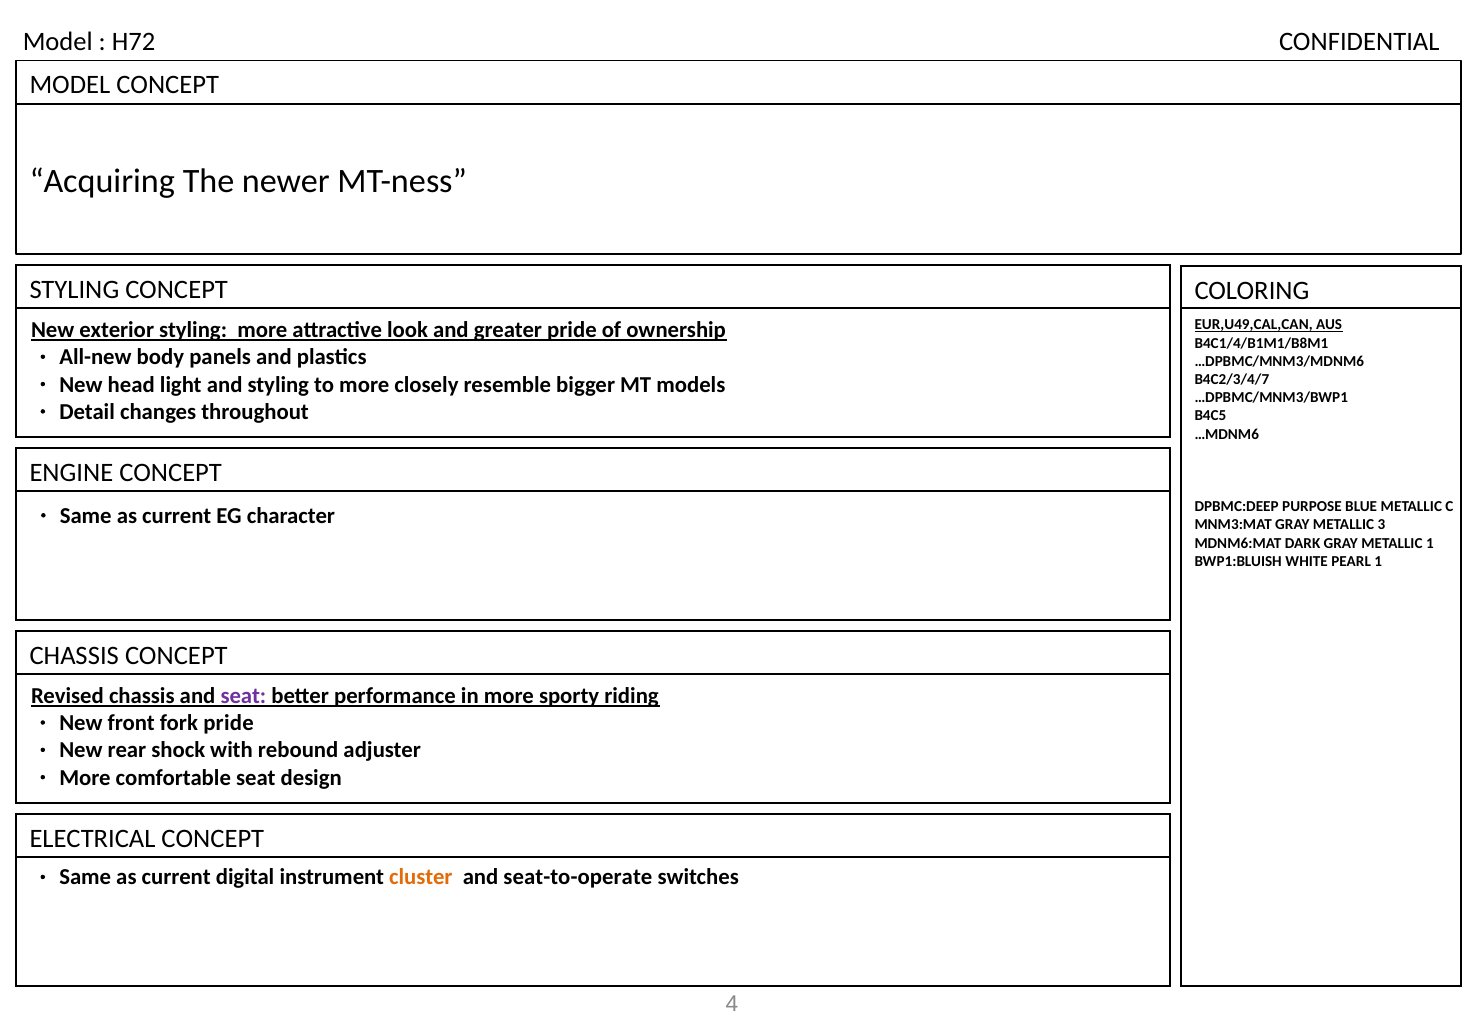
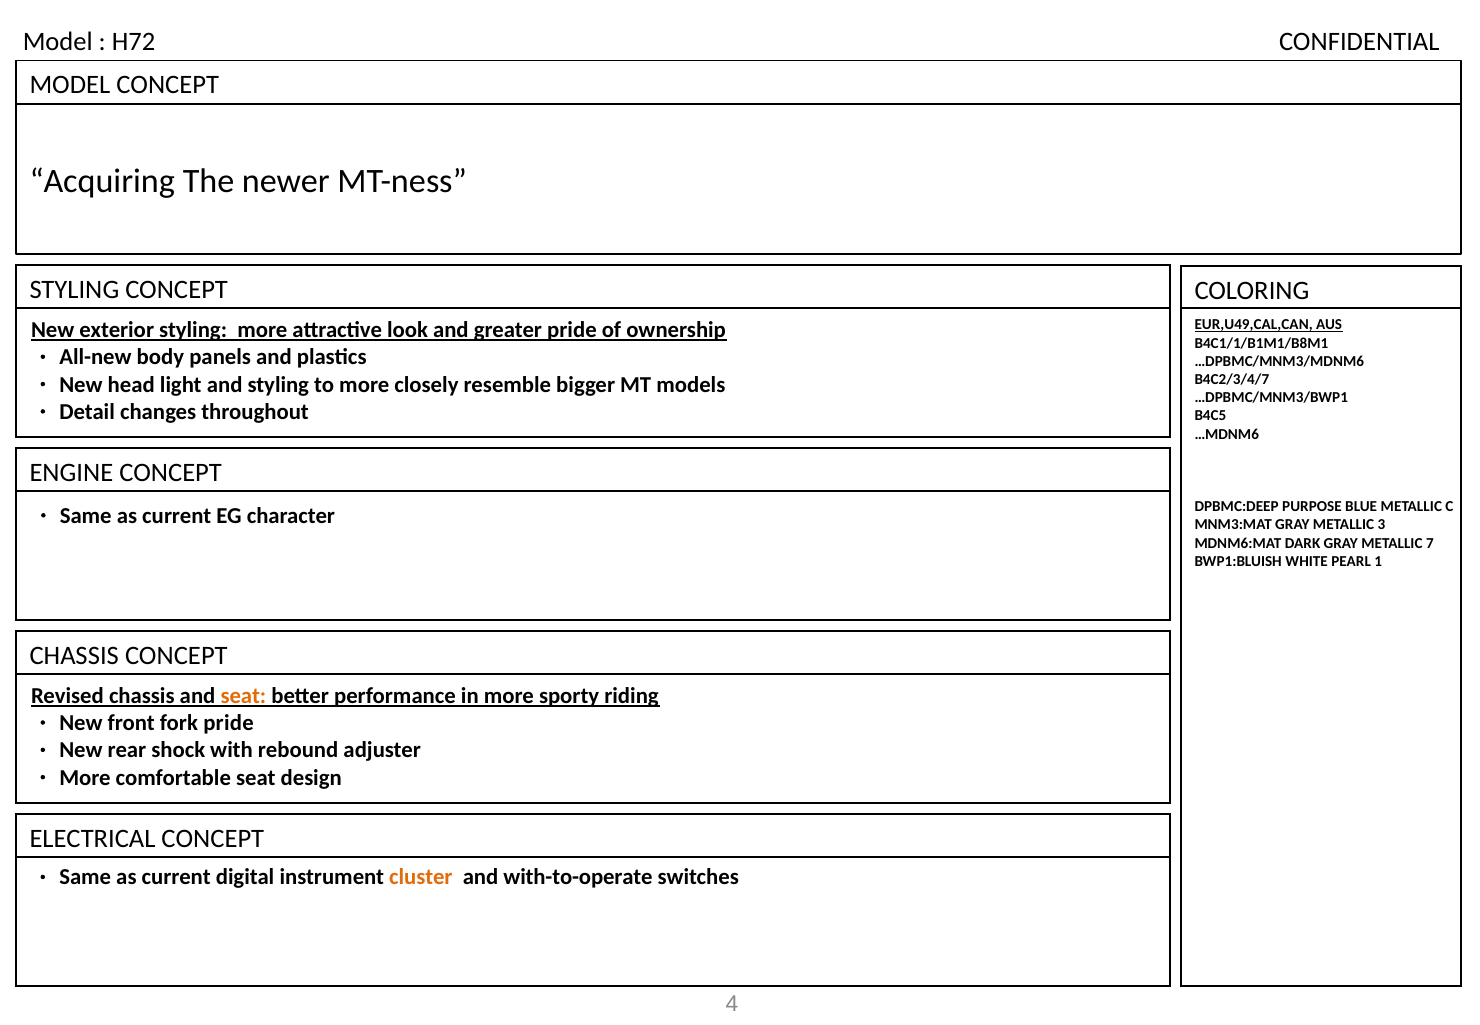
B4C1/4/B1M1/B8M1: B4C1/4/B1M1/B8M1 -> B4C1/1/B1M1/B8M1 (1261, 343)
METALLIC 1: 1 -> 7 (1430, 543)
seat colour: purple -> orange (243, 695)
seat-to-operate: seat-to-operate -> with-to-operate (578, 877)
